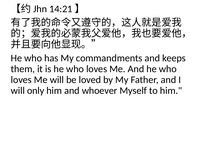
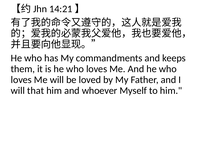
only: only -> that (36, 90)
